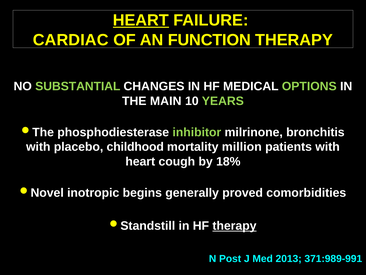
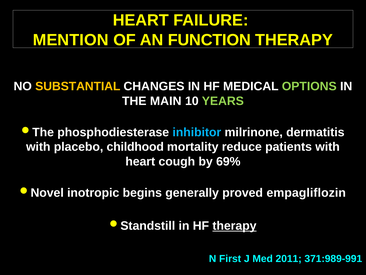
HEART underline: present -> none (141, 20)
CARDIAC: CARDIAC -> MENTION (71, 40)
SUBSTANTIAL colour: light green -> yellow (78, 86)
inhibitor colour: light green -> light blue (197, 132)
bronchitis: bronchitis -> dermatitis (315, 132)
million: million -> reduce (242, 147)
18%: 18% -> 69% (228, 161)
comorbidities: comorbidities -> empagliflozin (306, 192)
Post: Post -> First (230, 258)
2013: 2013 -> 2011 (289, 258)
